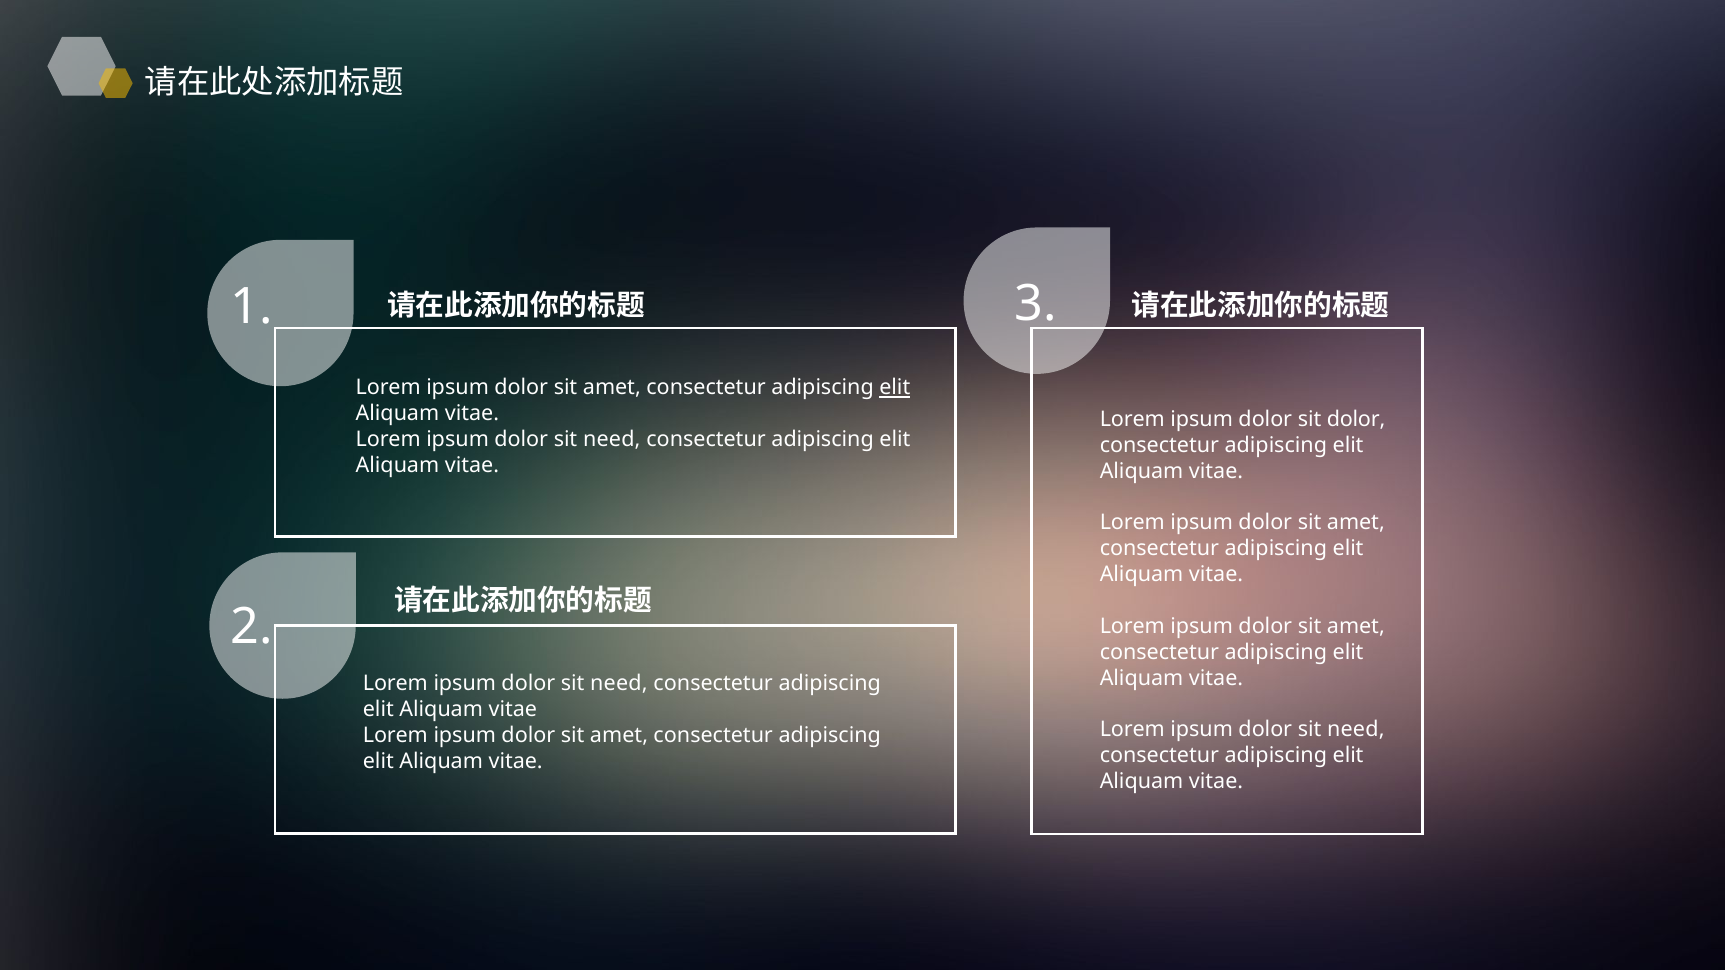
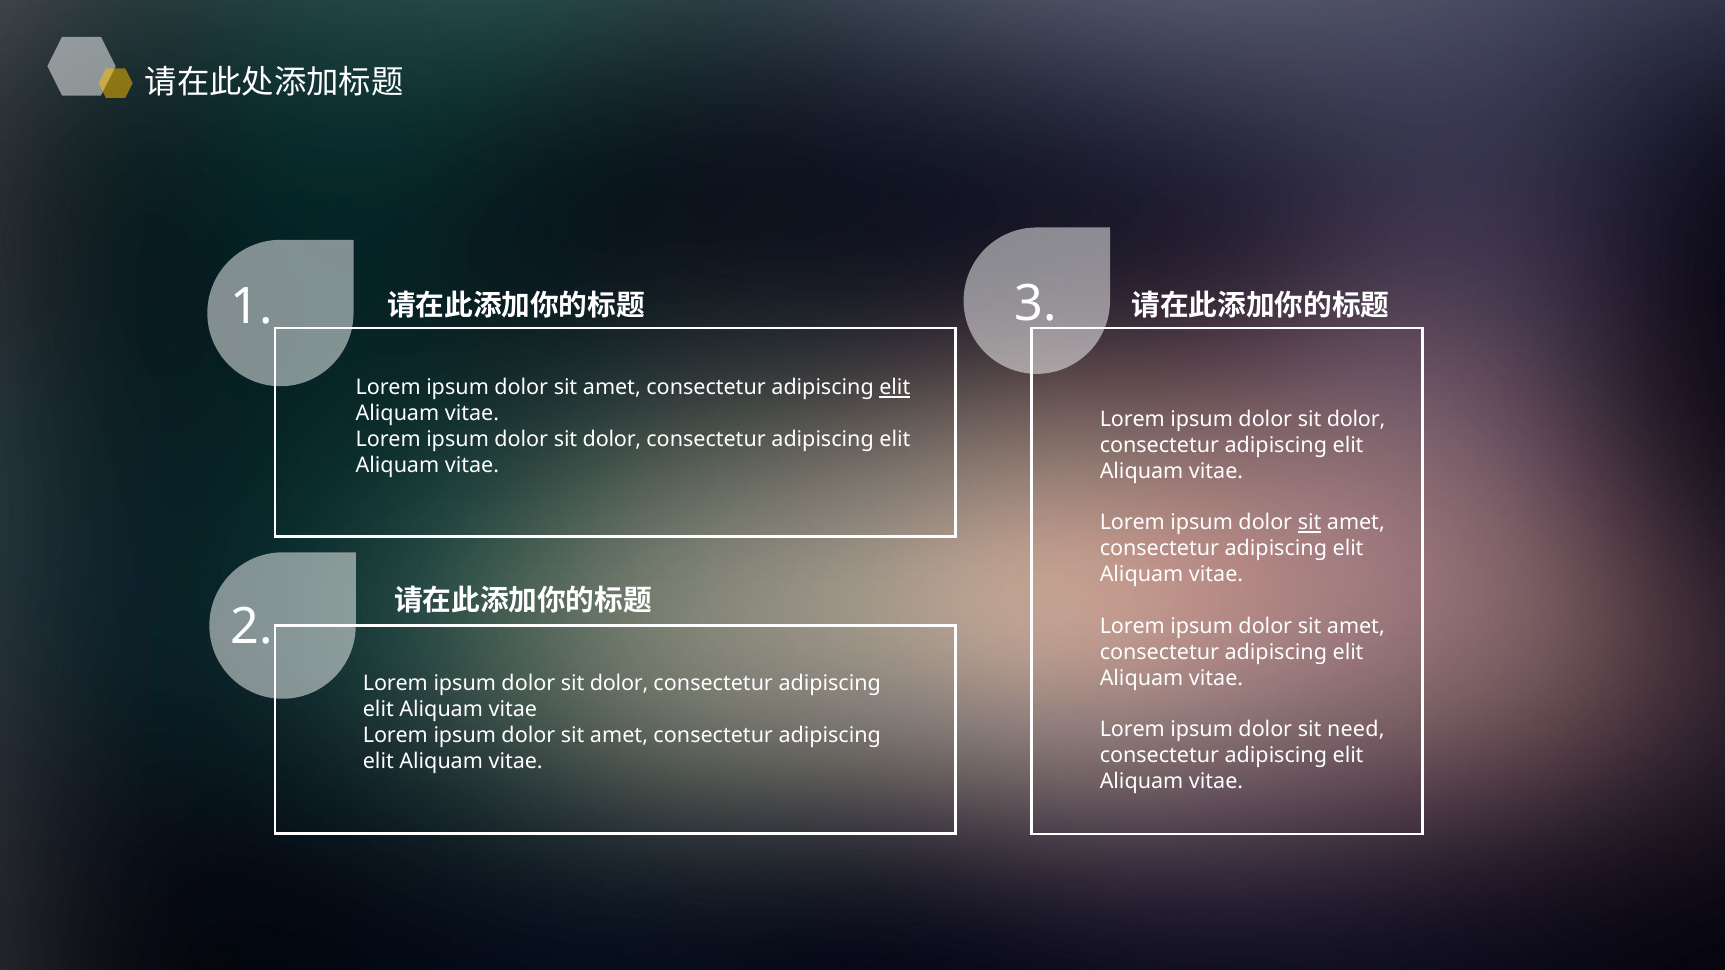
need: need -> dolor (612, 440)
sit underline: none -> present (1310, 523)
need: need -> dolor (619, 684)
